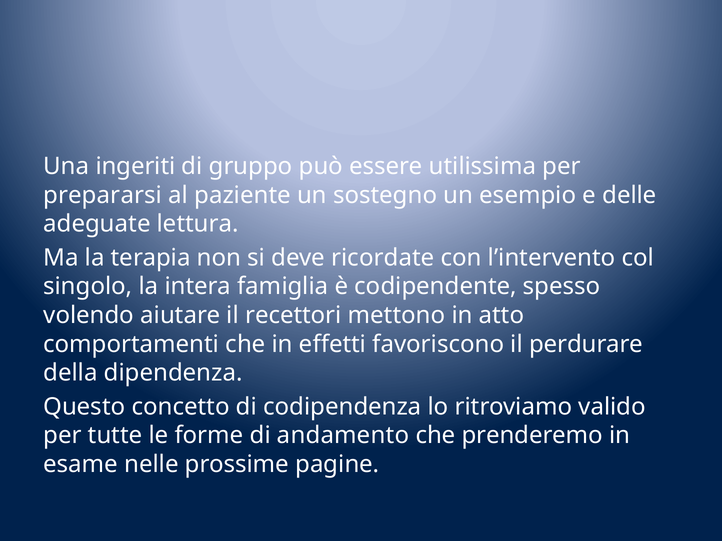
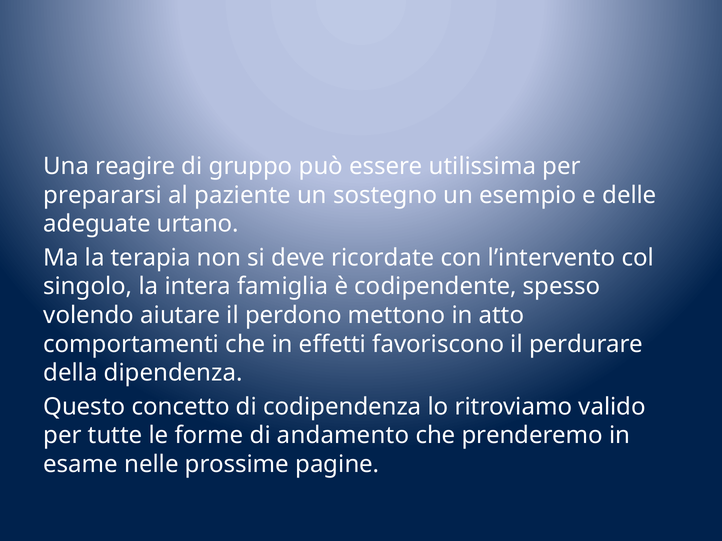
ingeriti: ingeriti -> reagire (136, 166)
lettura: lettura -> urtano (198, 224)
recettori: recettori -> perdono (293, 316)
